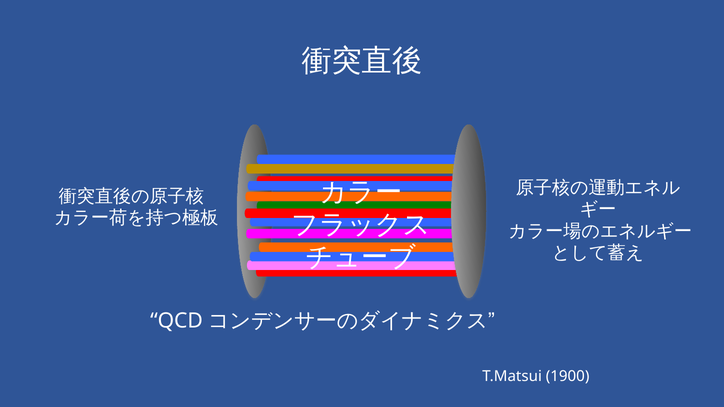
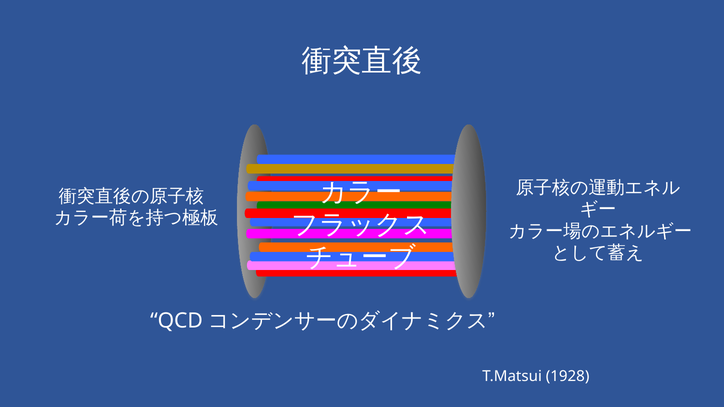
1900: 1900 -> 1928 (568, 377)
